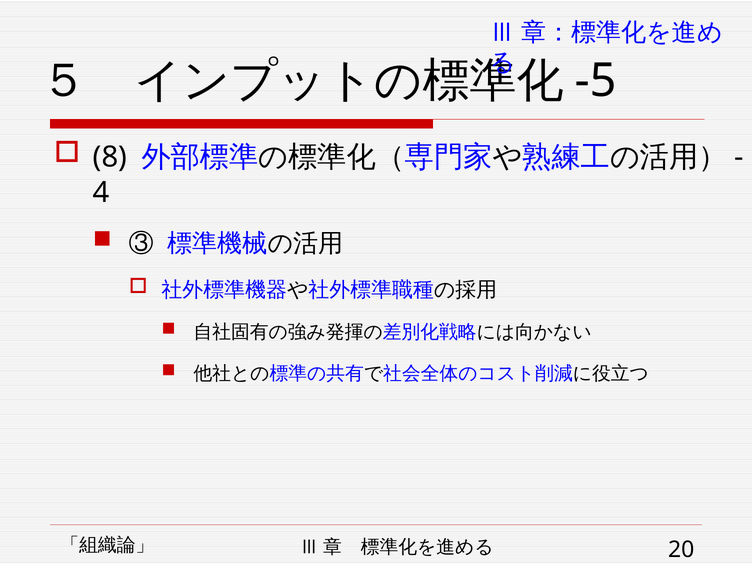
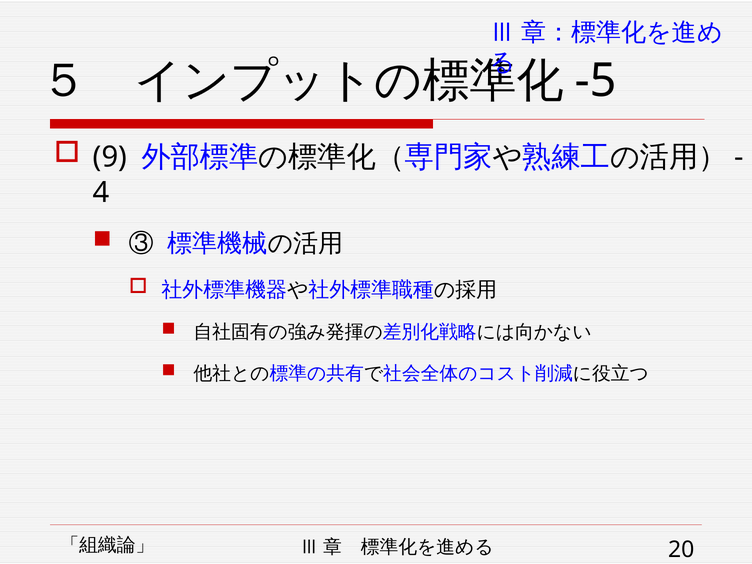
8: 8 -> 9 (110, 157)
